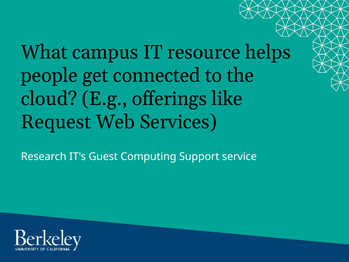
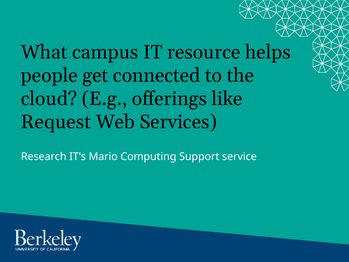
Guest: Guest -> Mario (103, 156)
